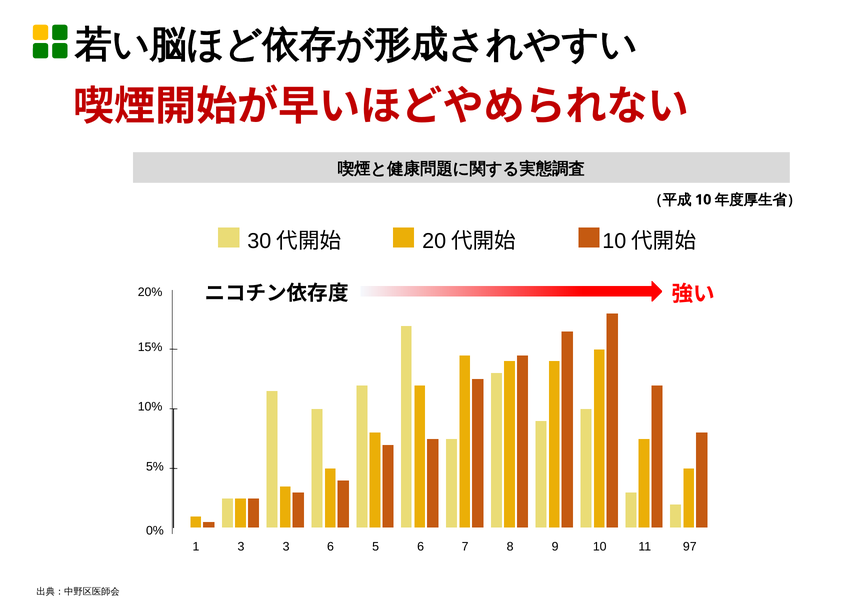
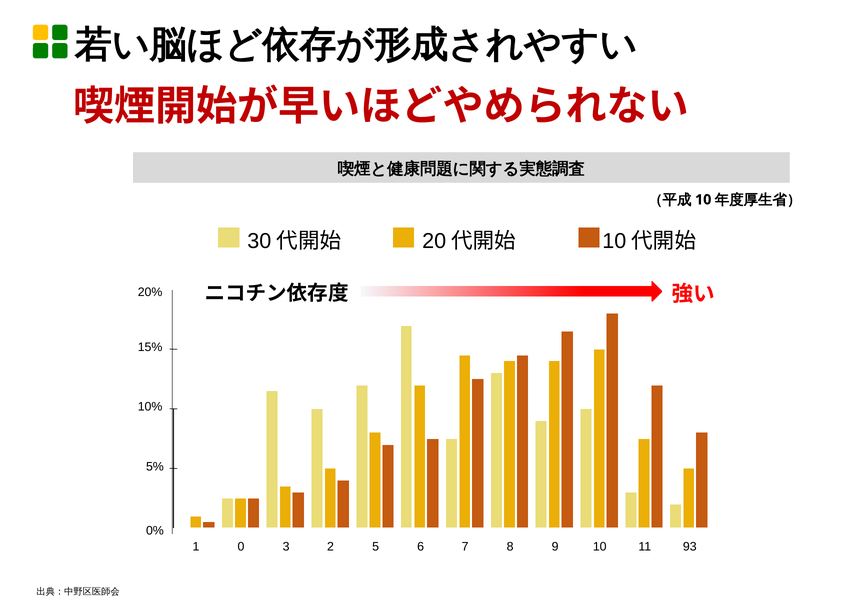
1 3: 3 -> 0 (241, 547)
3 6: 6 -> 2 (331, 547)
97: 97 -> 93 (690, 547)
